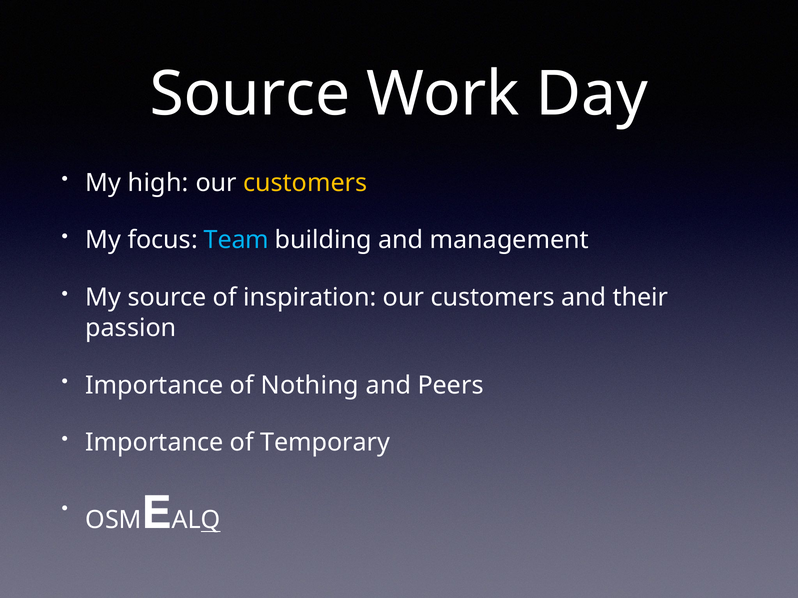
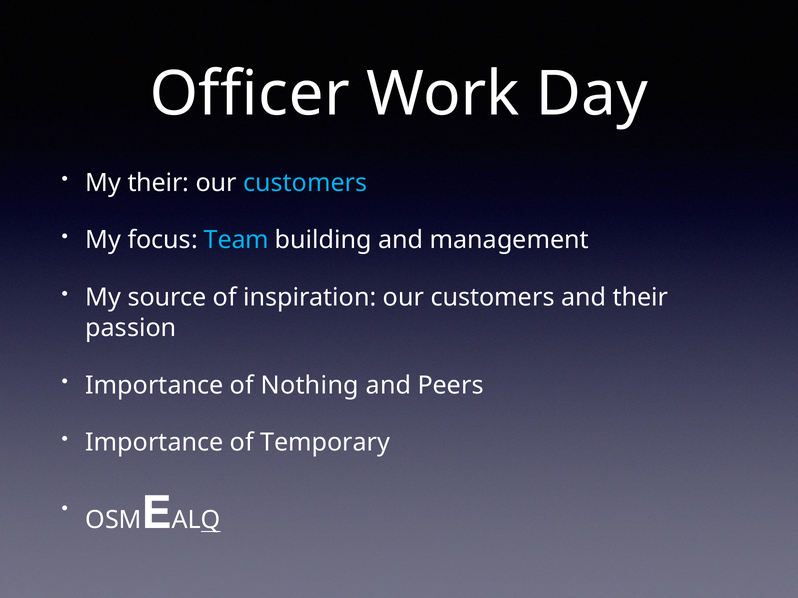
Source: Source -> Officer (250, 94)
My high: high -> their (158, 183)
customers colour: yellow -> light blue (305, 183)
